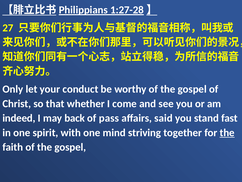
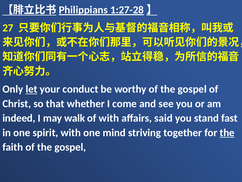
let underline: none -> present (31, 89)
back: back -> walk (75, 118)
of pass: pass -> with (109, 118)
